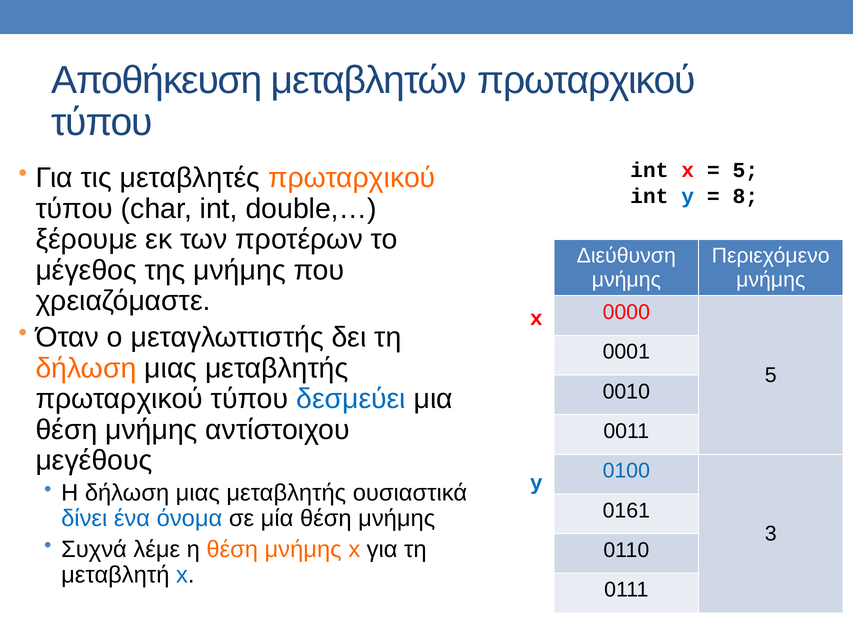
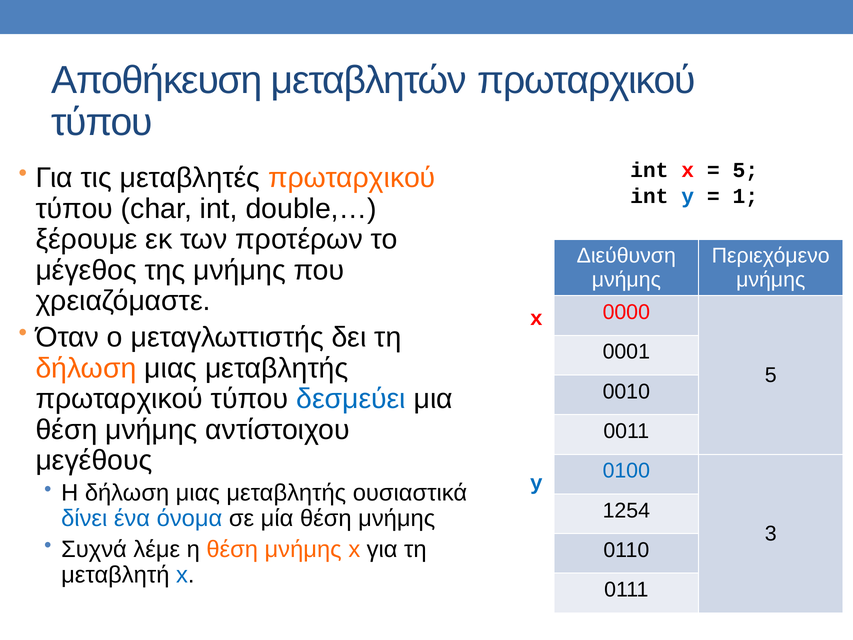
8: 8 -> 1 (745, 196)
0161: 0161 -> 1254 (626, 510)
